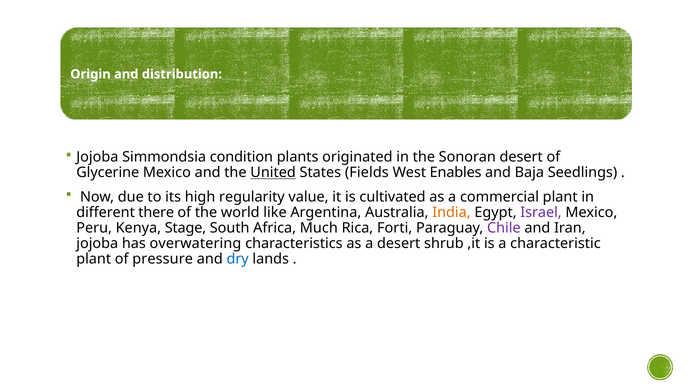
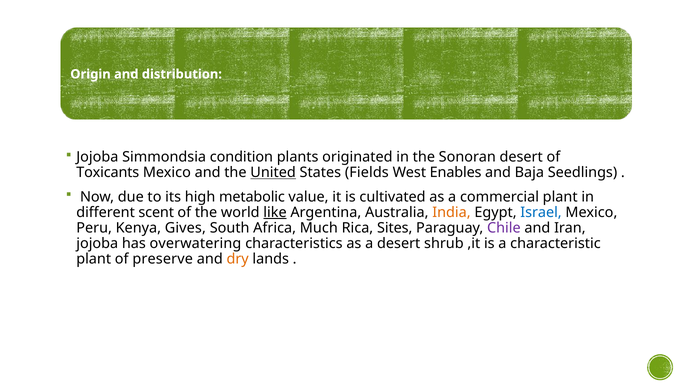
Glycerine: Glycerine -> Toxicants (108, 172)
regularity: regularity -> metabolic (252, 196)
there: there -> scent (156, 212)
like underline: none -> present (275, 212)
Israel colour: purple -> blue (541, 212)
Stage: Stage -> Gives (185, 228)
Forti: Forti -> Sites (395, 228)
pressure: pressure -> preserve (163, 259)
dry colour: blue -> orange (238, 259)
